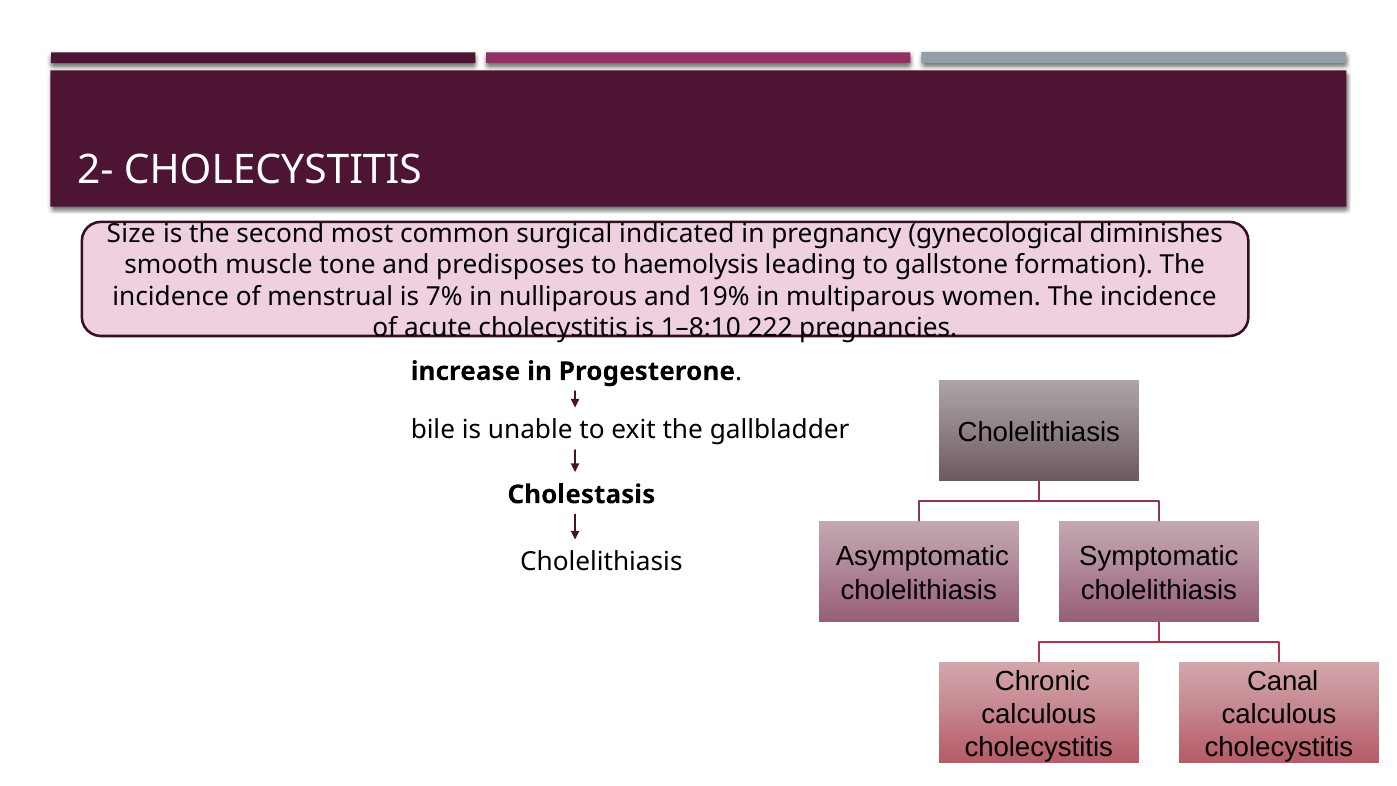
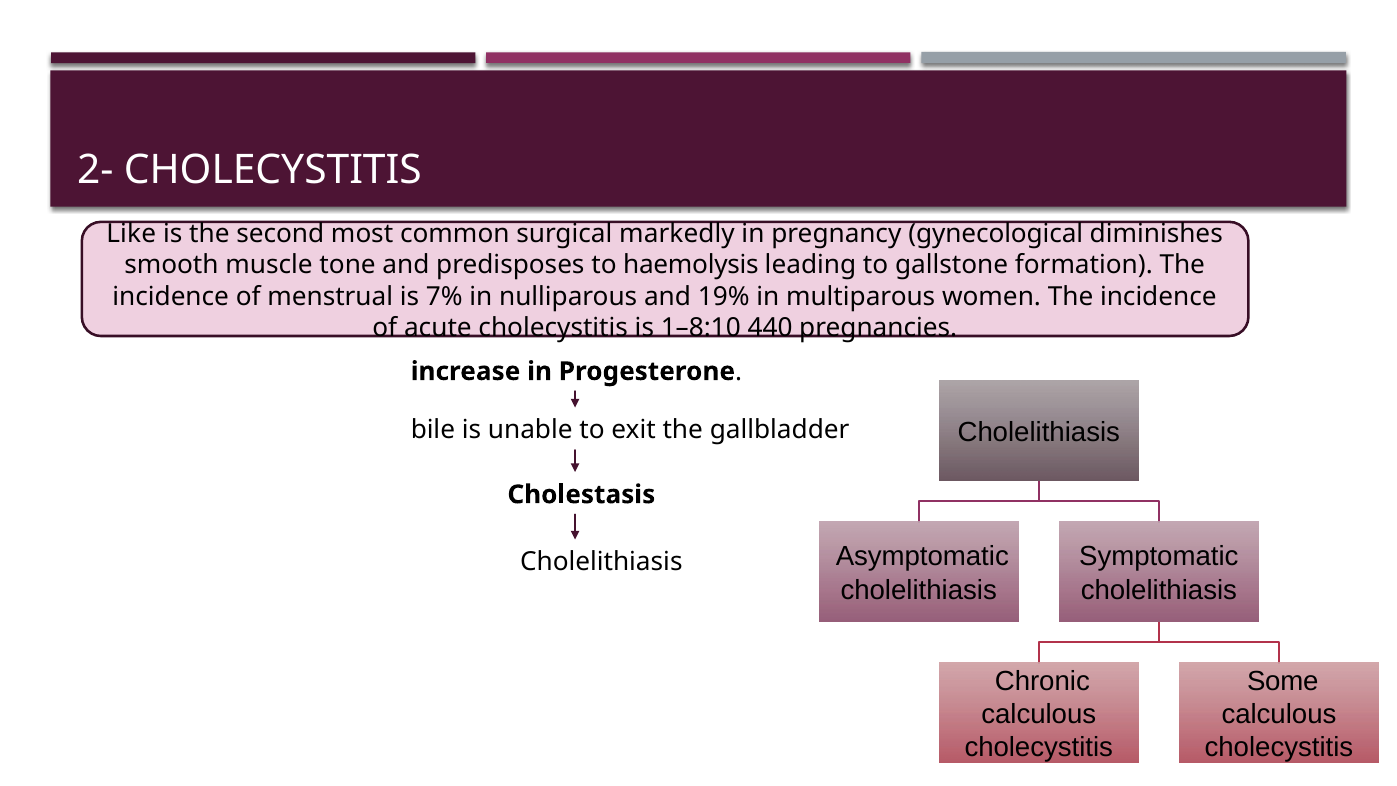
Size: Size -> Like (131, 234)
indicated: indicated -> markedly (677, 234)
222: 222 -> 440 (770, 328)
Canal: Canal -> Some (1283, 681)
